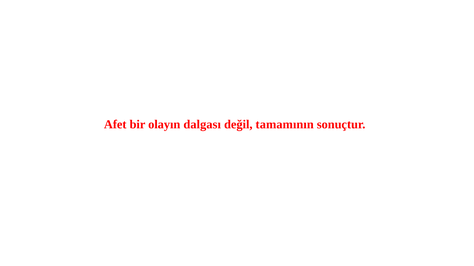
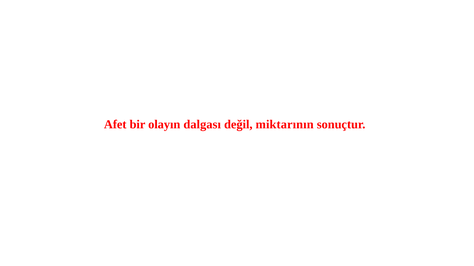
tamamının: tamamının -> miktarının (285, 125)
